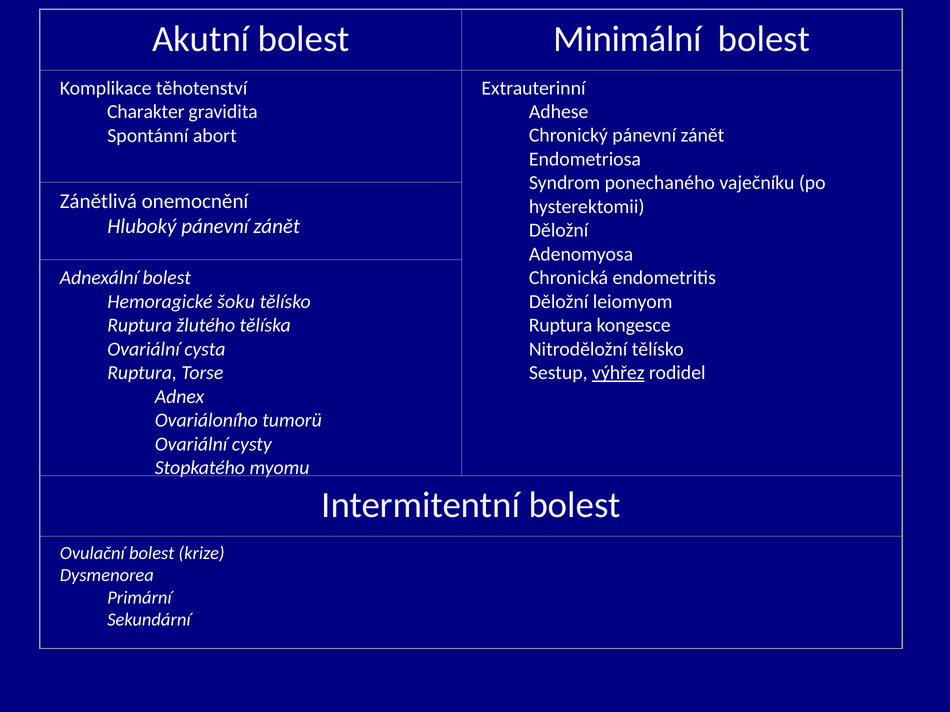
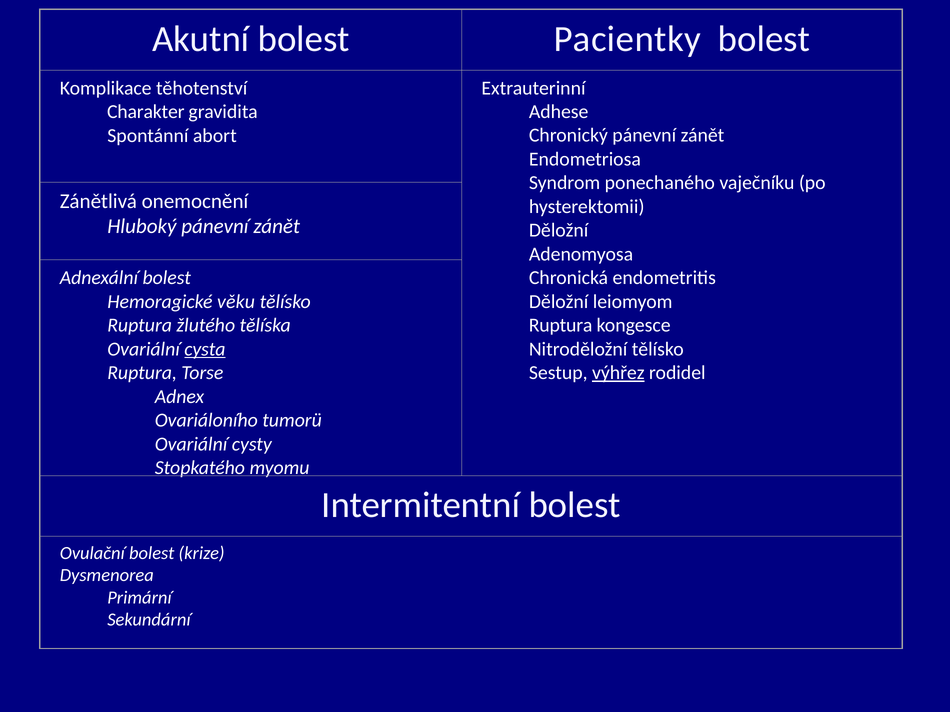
Minimální: Minimální -> Pacientky (627, 39)
šoku: šoku -> věku (236, 302)
cysta underline: none -> present (205, 349)
